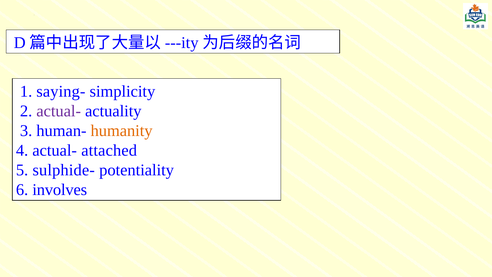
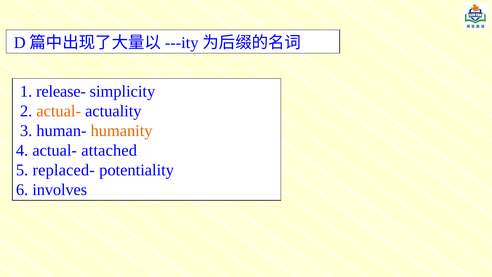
saying-: saying- -> release- (61, 91)
actual- colour: purple -> orange (59, 111)
sulphide-: sulphide- -> replaced- (64, 170)
